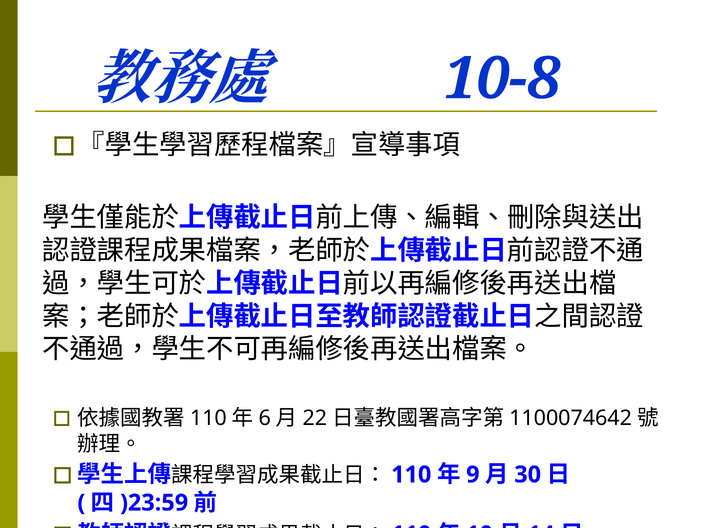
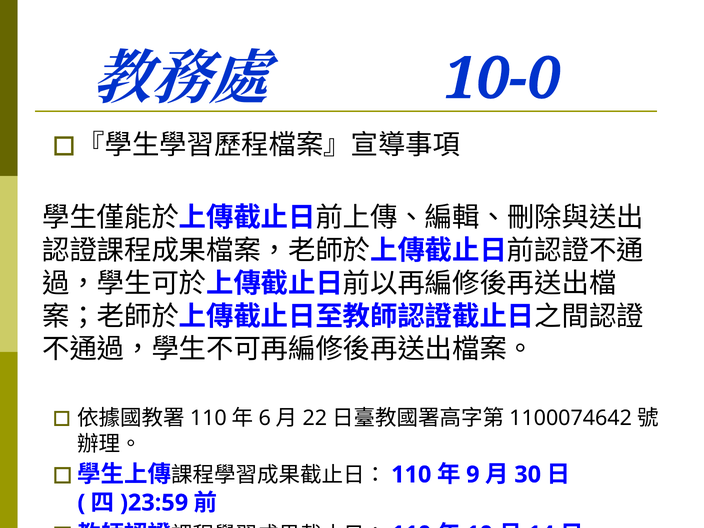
10-8: 10-8 -> 10-0 (502, 79)
